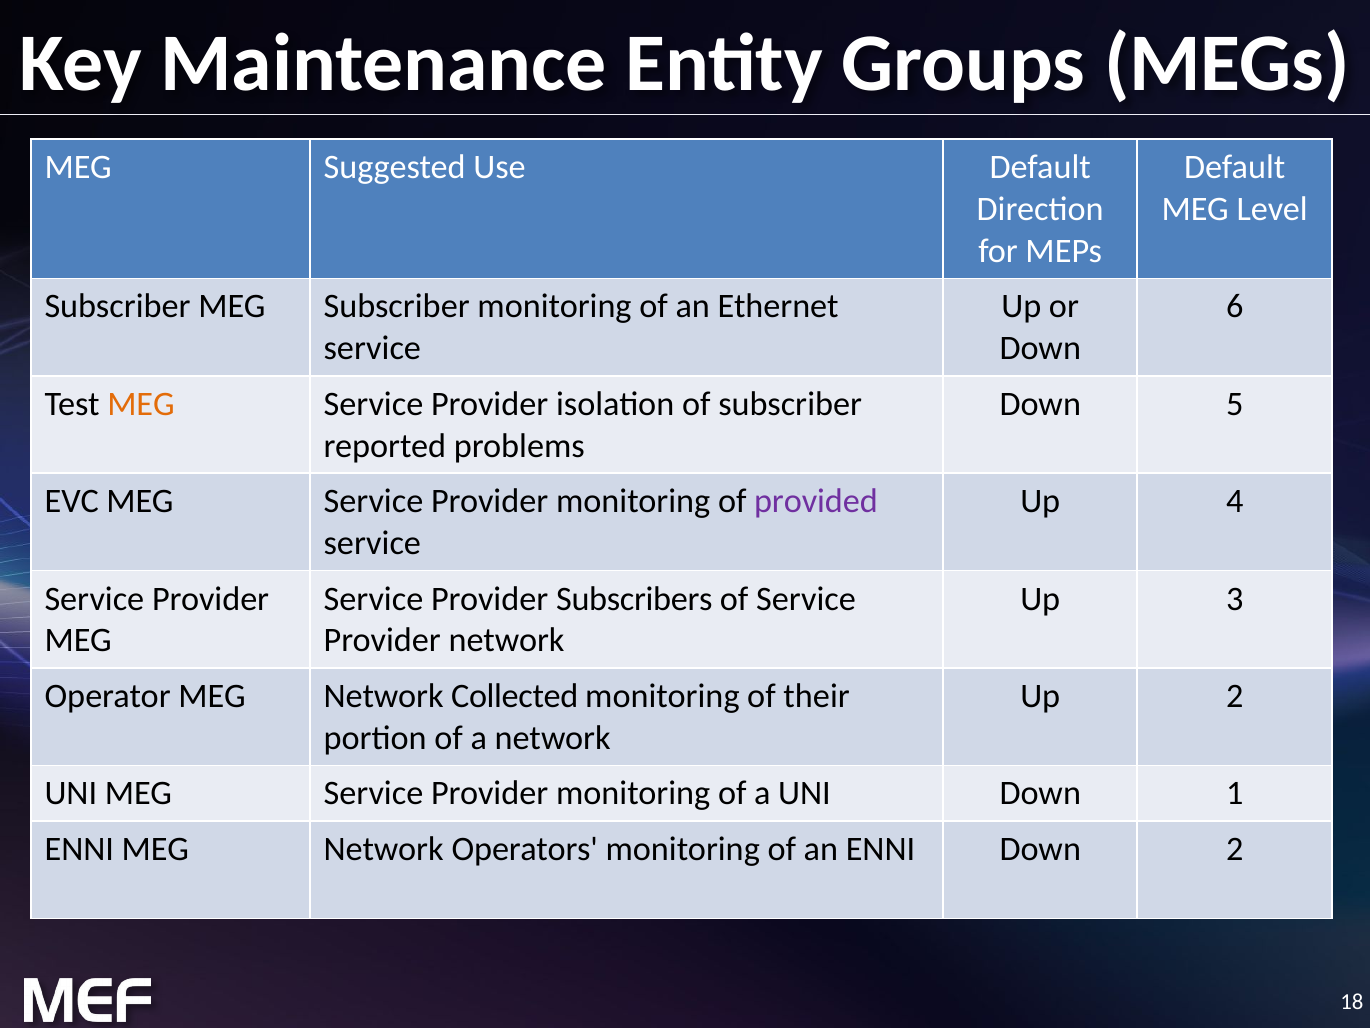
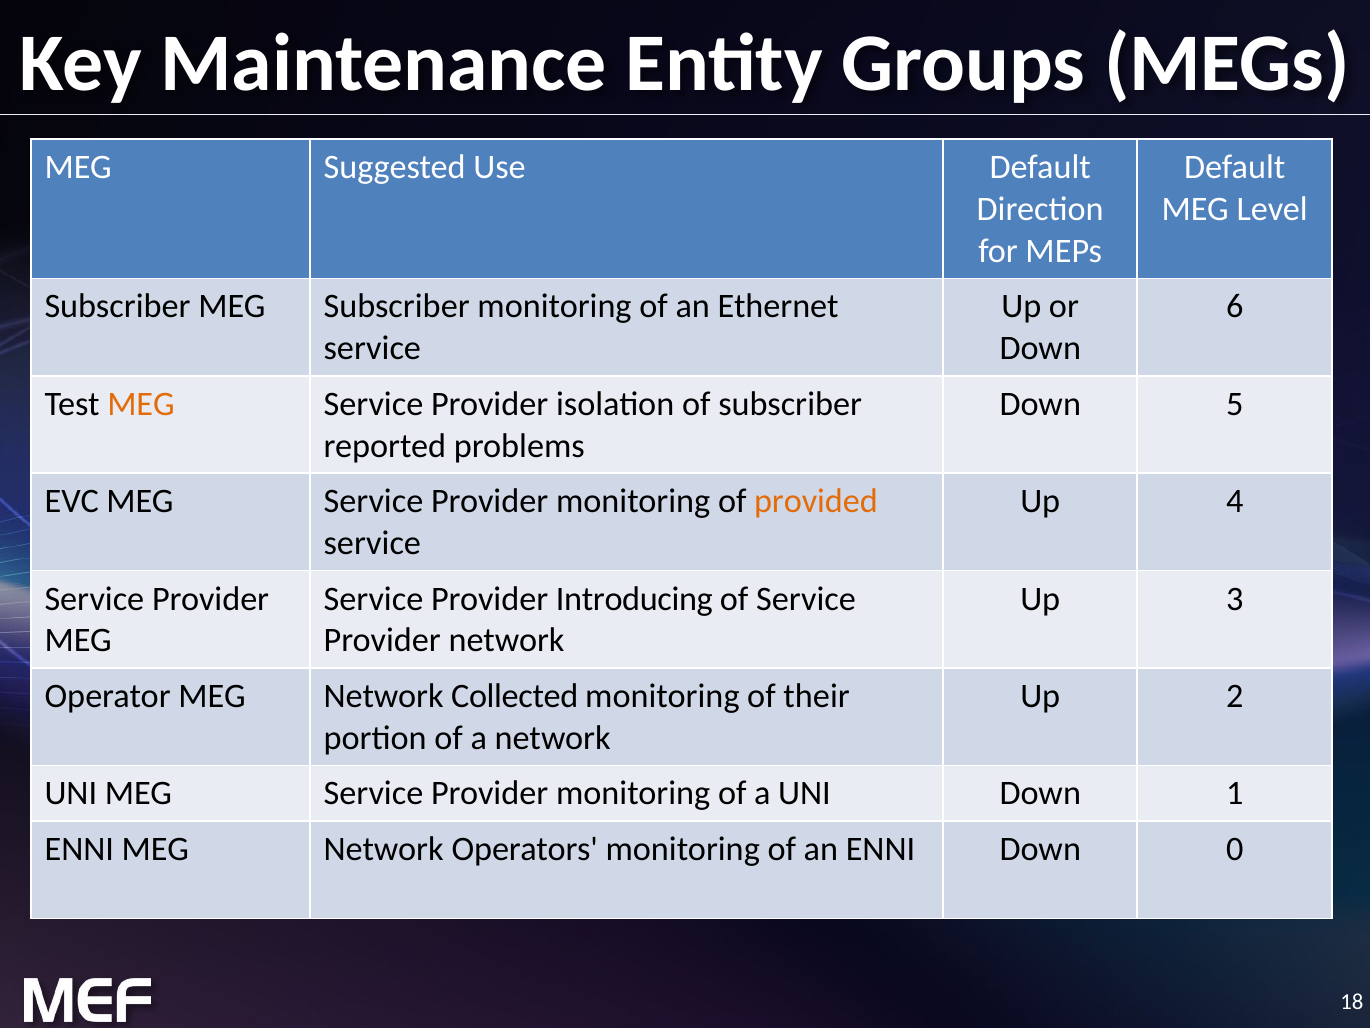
provided colour: purple -> orange (816, 501)
Subscribers: Subscribers -> Introducing (634, 599)
Down 2: 2 -> 0 (1235, 849)
